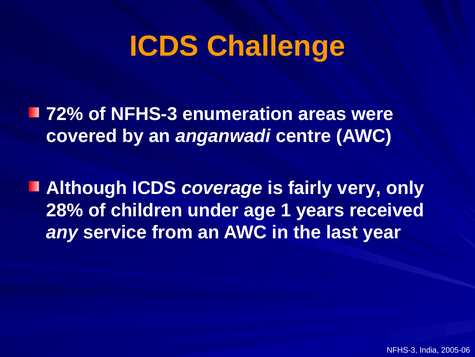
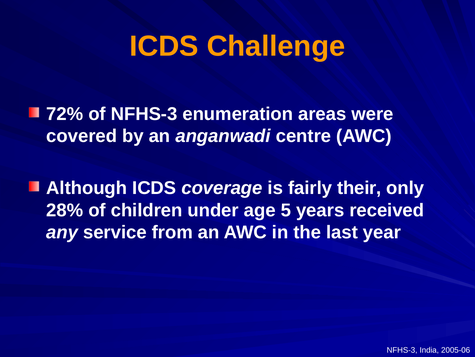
very: very -> their (359, 188)
1: 1 -> 5 (286, 210)
